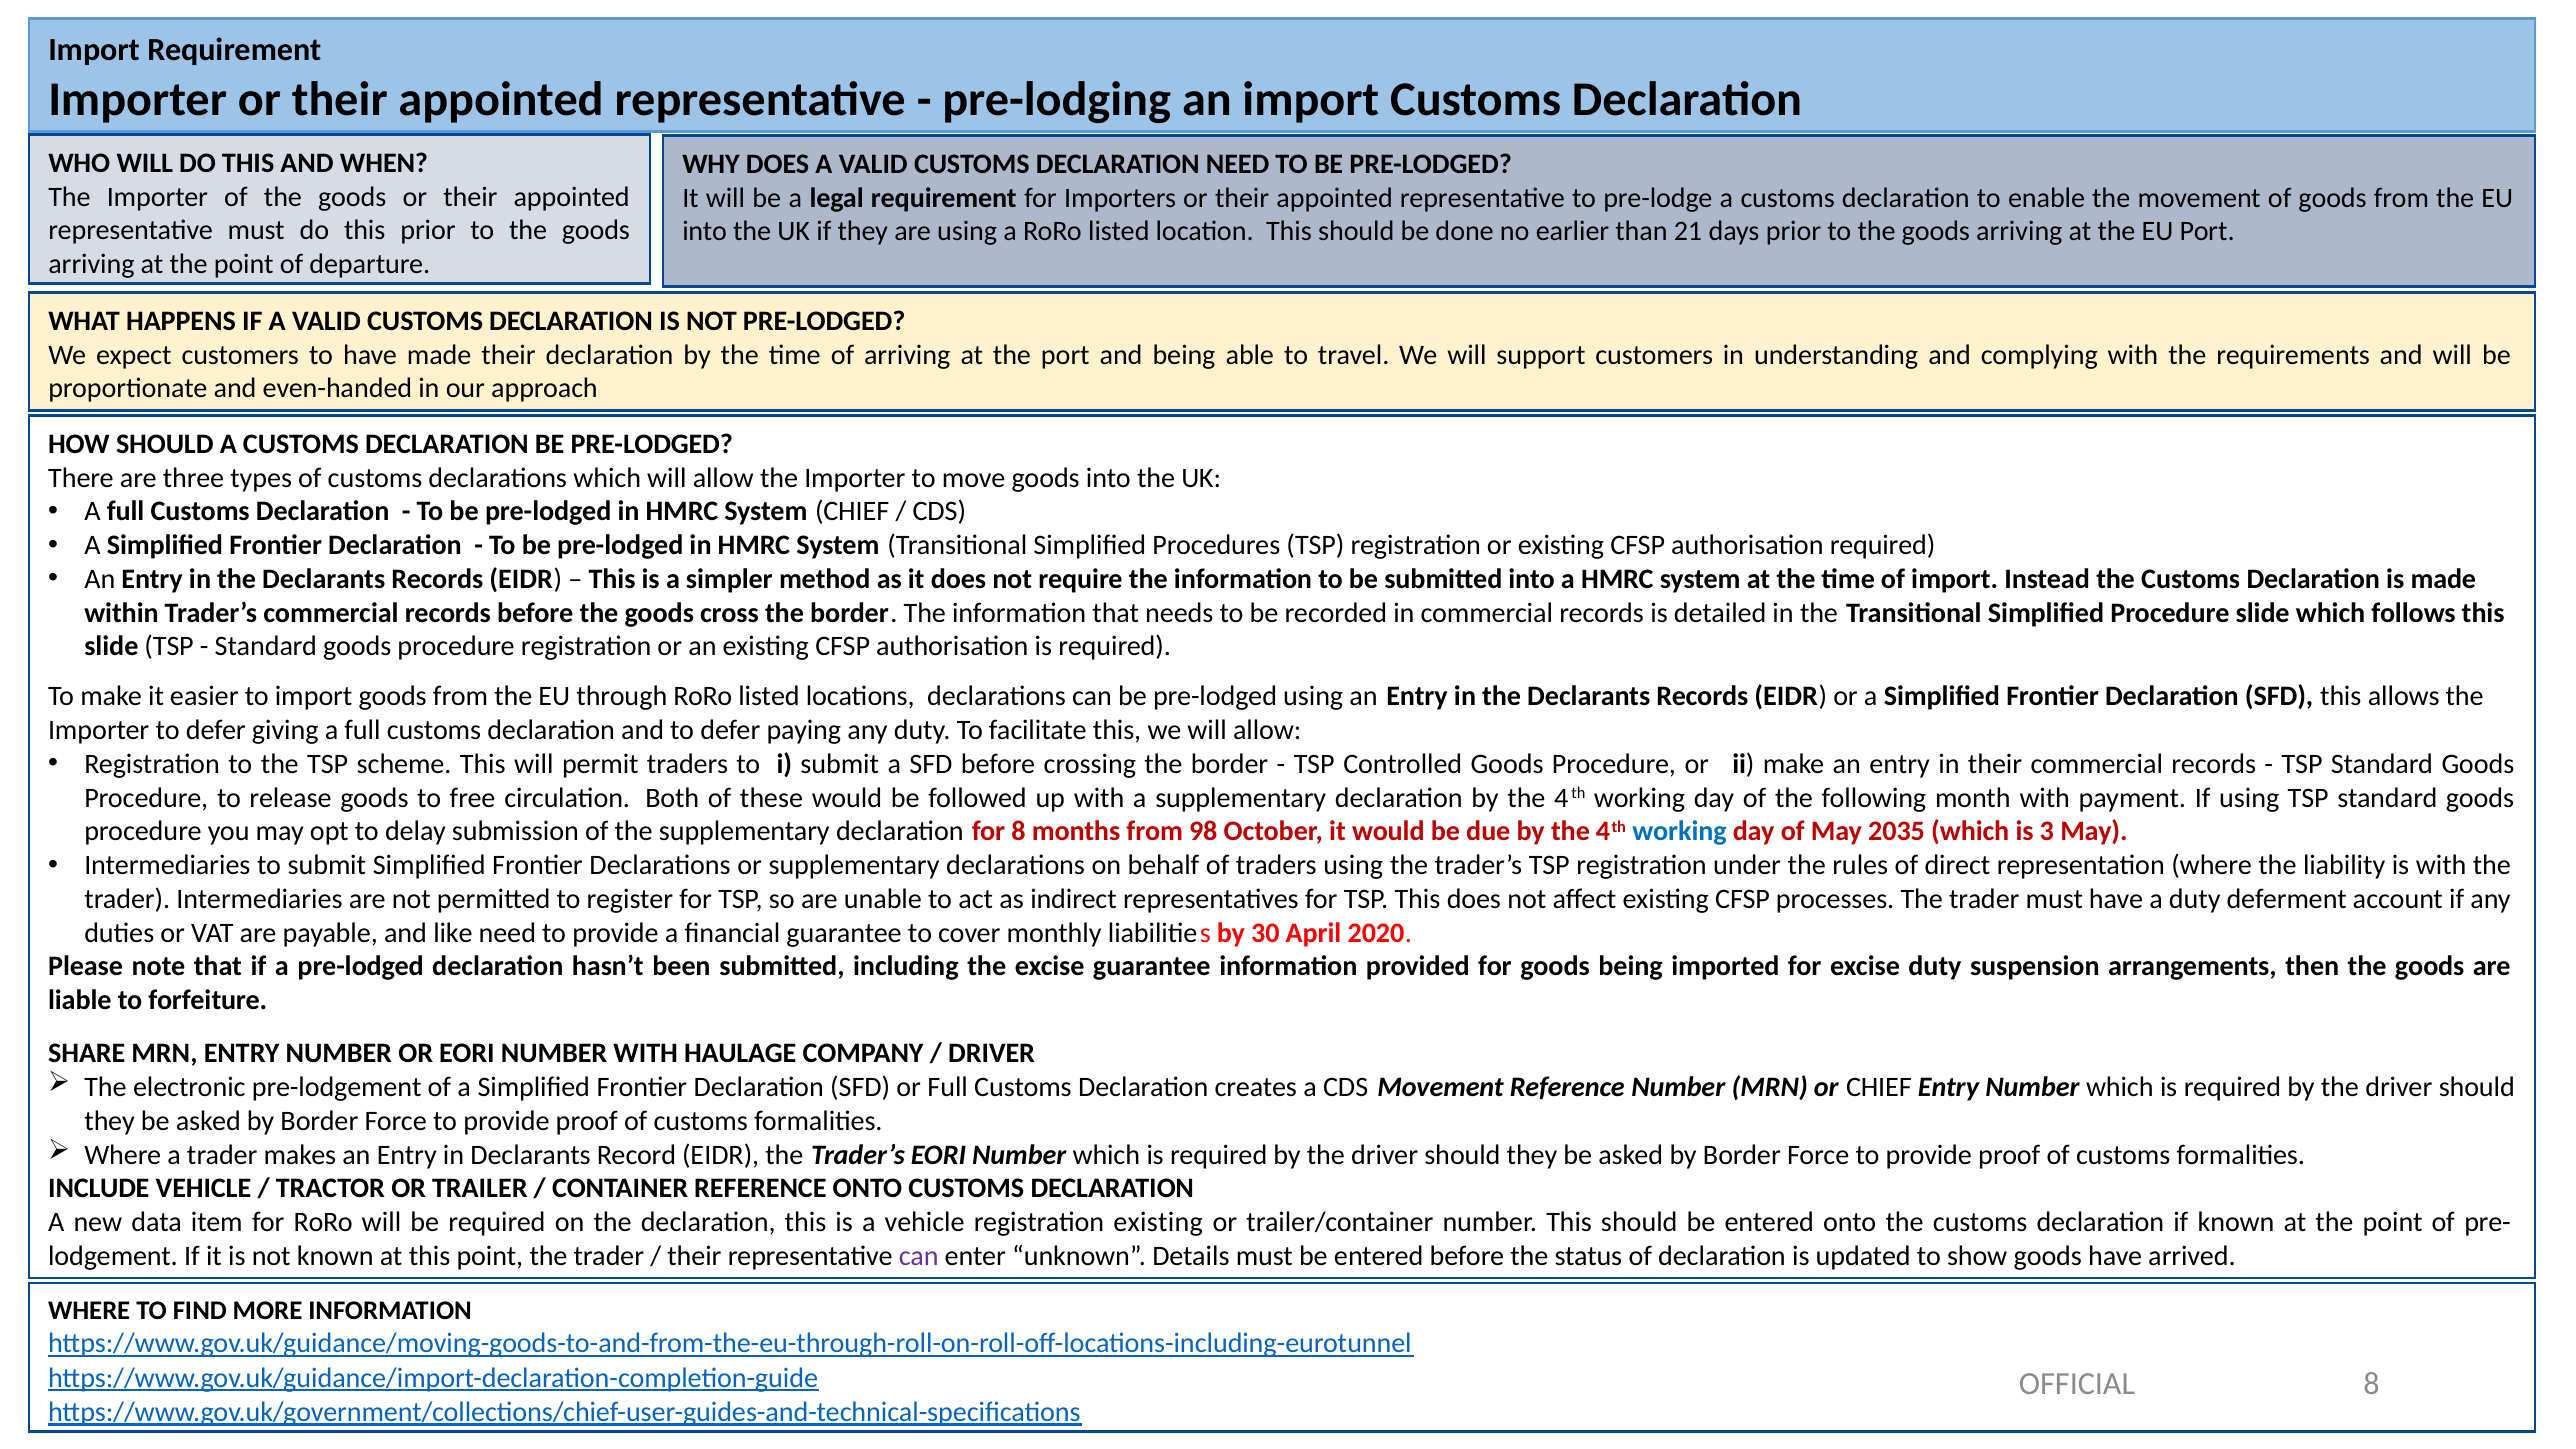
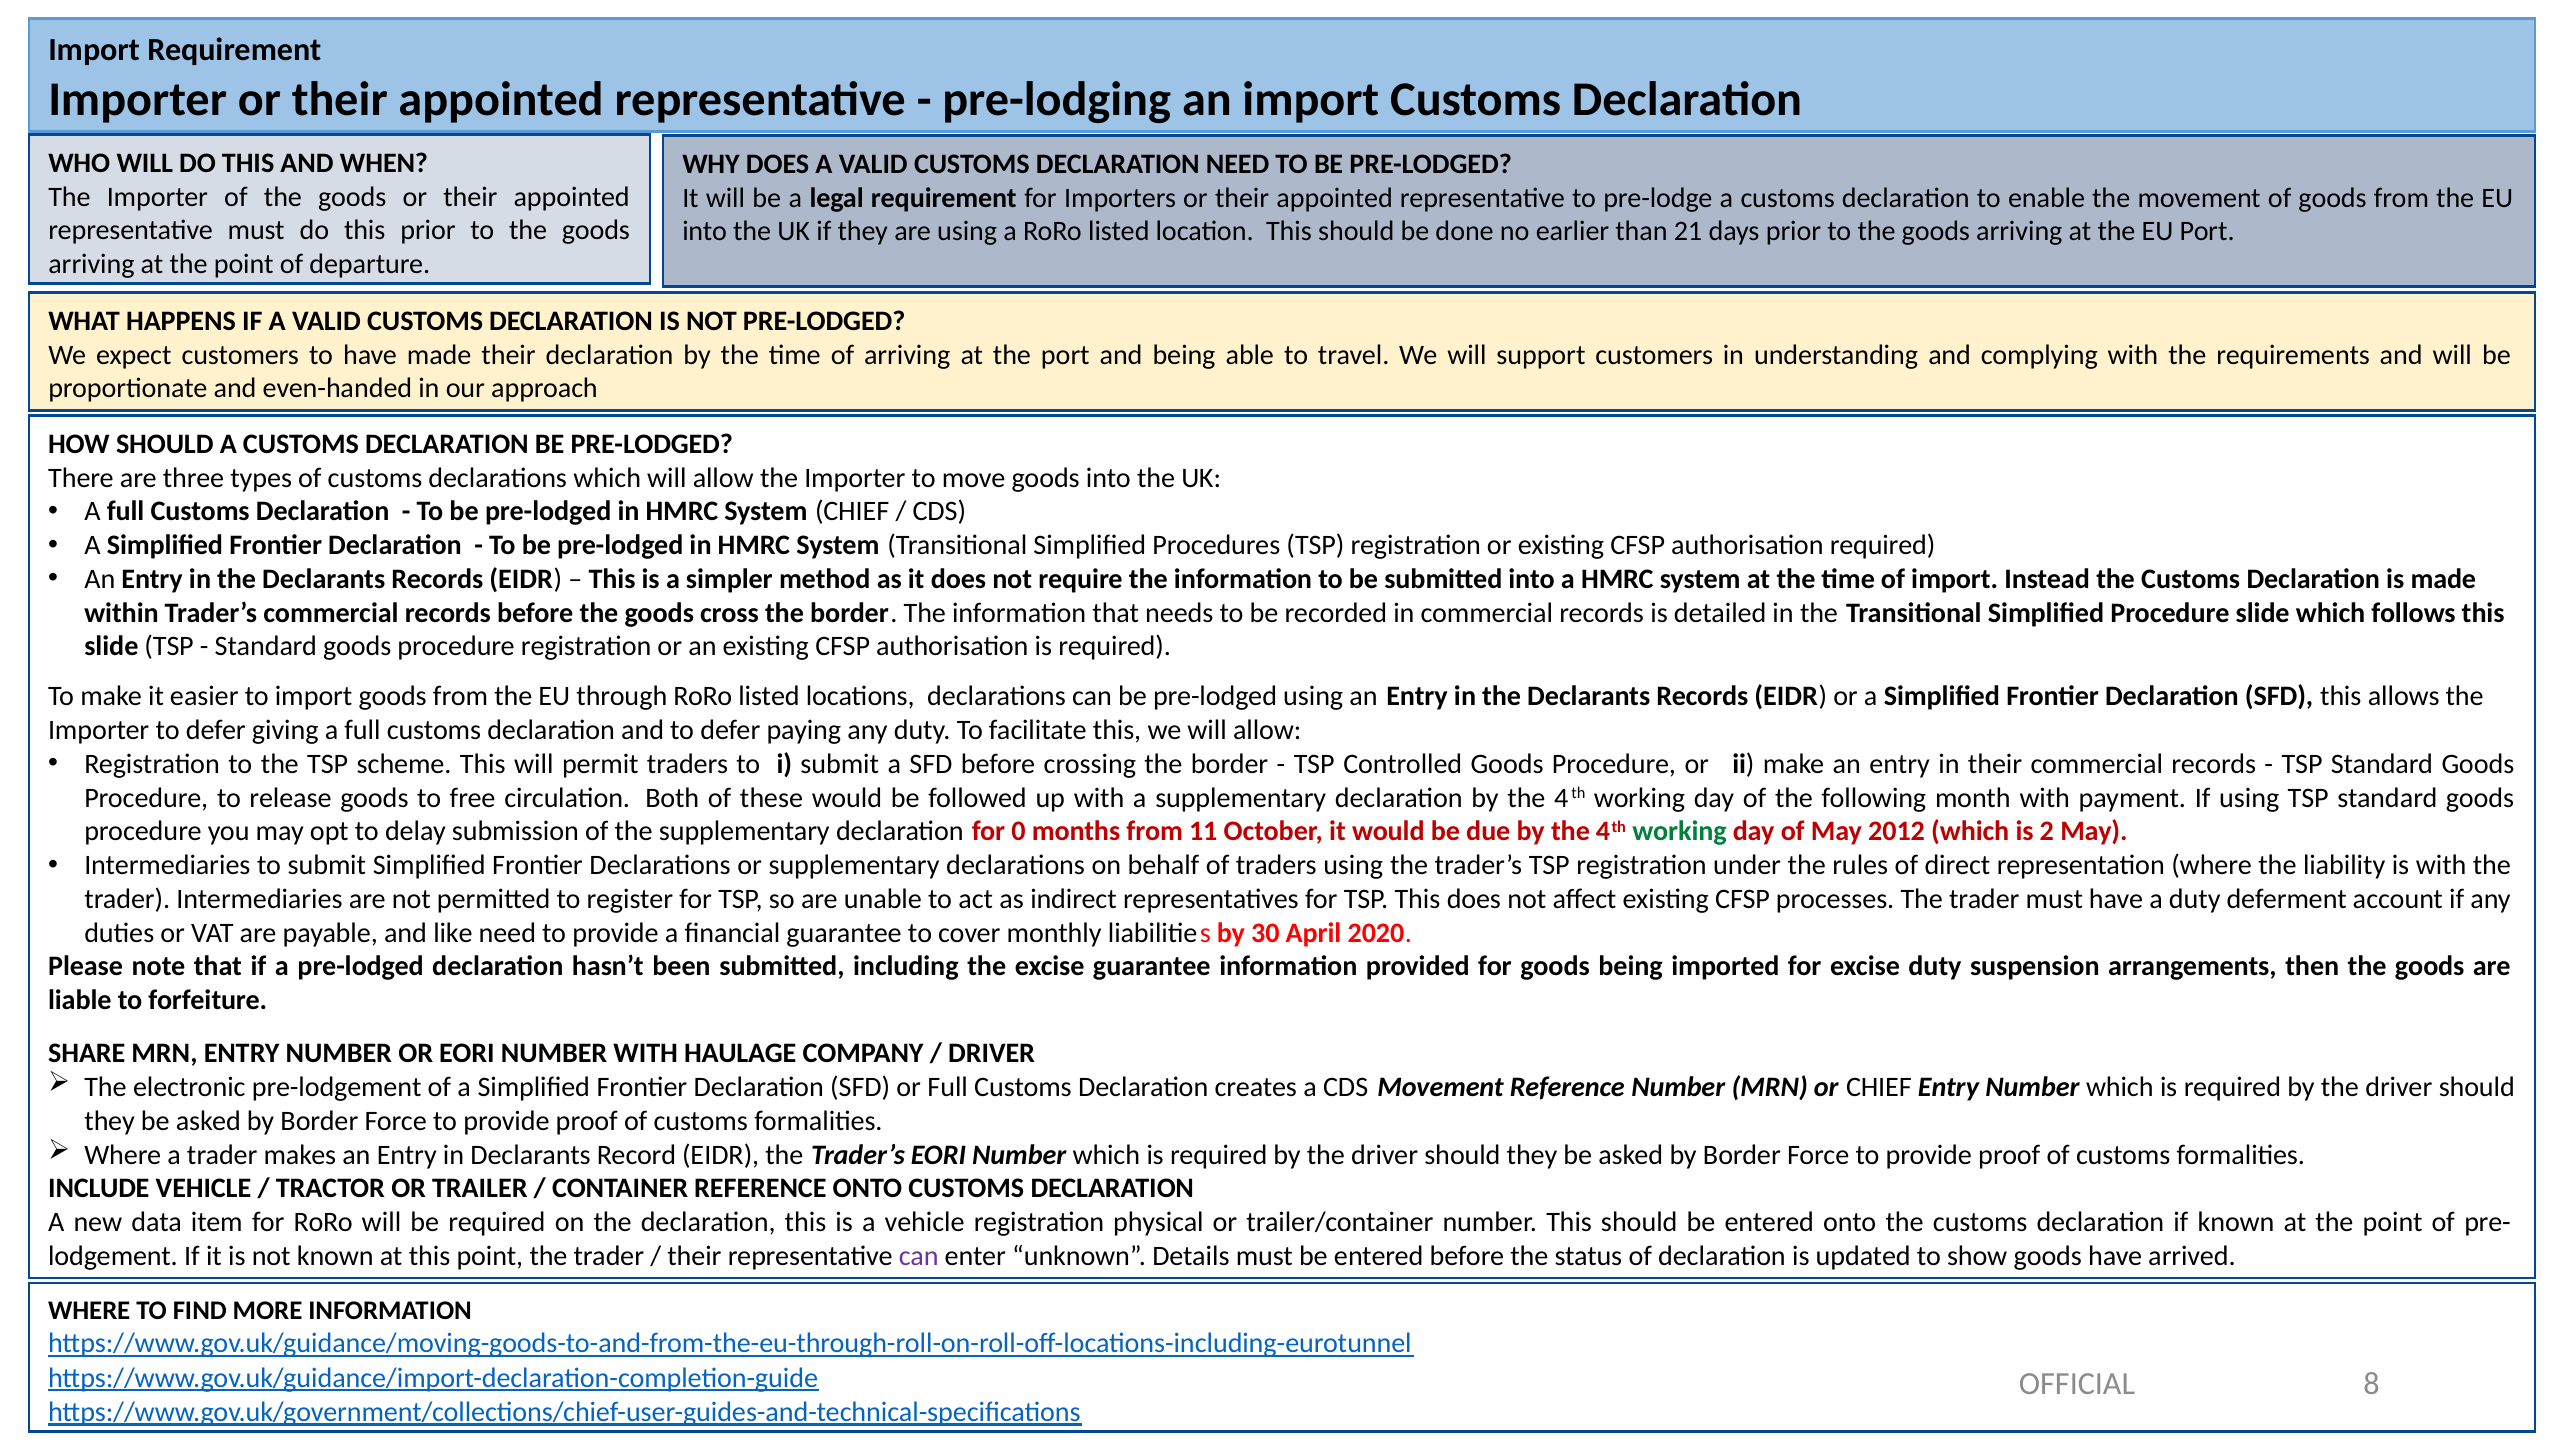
for 8: 8 -> 0 (1019, 832)
98: 98 -> 11 (1203, 832)
working colour: blue -> green (1679, 832)
2035: 2035 -> 2012 (1897, 832)
3: 3 -> 2 (2047, 832)
registration existing: existing -> physical (1158, 1222)
